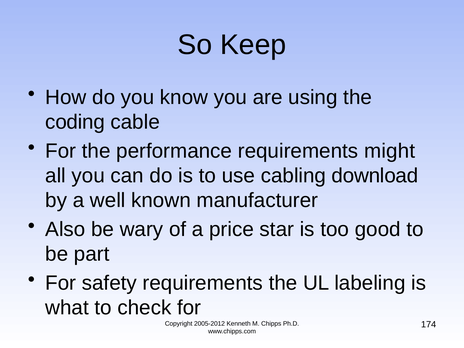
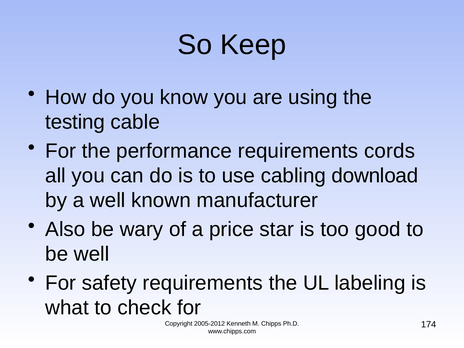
coding: coding -> testing (75, 122)
might: might -> cords (390, 151)
be part: part -> well (92, 254)
